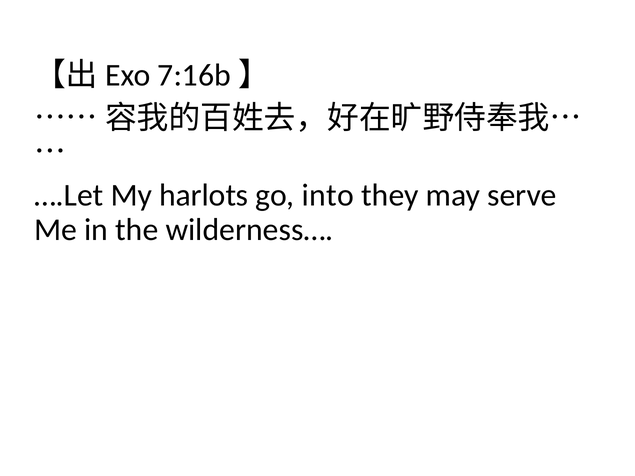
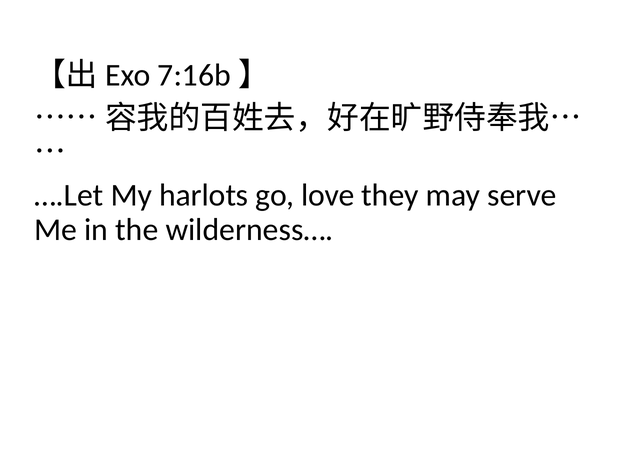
into: into -> love (328, 196)
